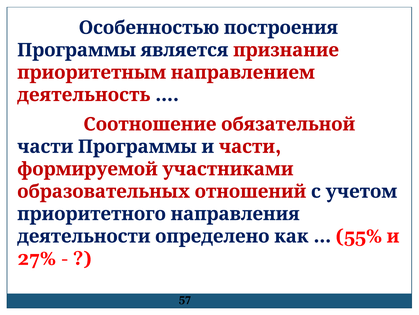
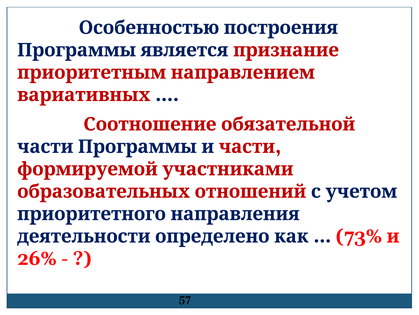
деятельность: деятельность -> вариативных (84, 95)
55%: 55% -> 73% (359, 236)
27%: 27% -> 26% (37, 258)
